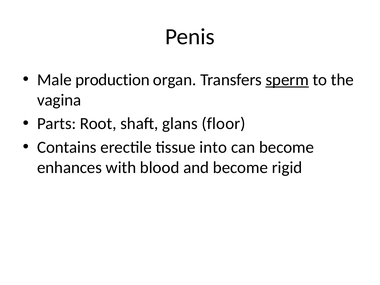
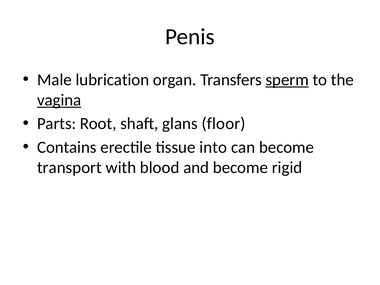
production: production -> lubrication (112, 80)
vagina underline: none -> present (59, 100)
enhances: enhances -> transport (69, 168)
